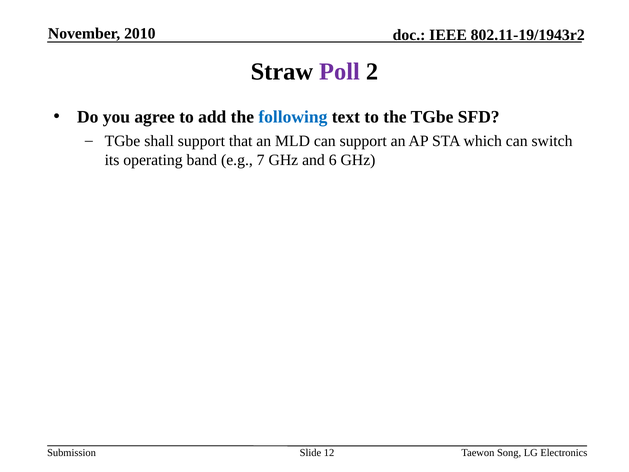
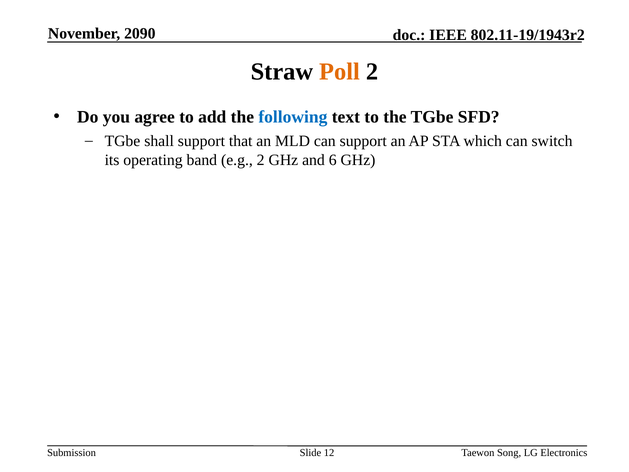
2010: 2010 -> 2090 (140, 33)
Poll colour: purple -> orange (339, 71)
e.g 7: 7 -> 2 (261, 160)
